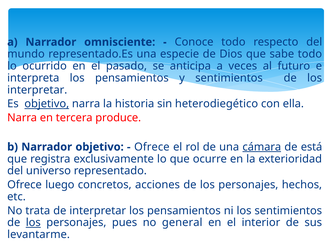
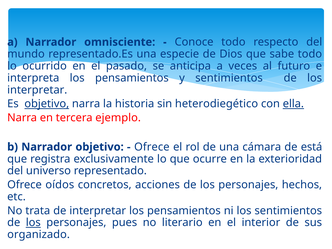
ella underline: none -> present (293, 104)
produce: produce -> ejemplo (118, 118)
cámara underline: present -> none (262, 147)
luego: luego -> oídos (60, 185)
general: general -> literario (182, 223)
levantarme: levantarme -> organizado (39, 235)
